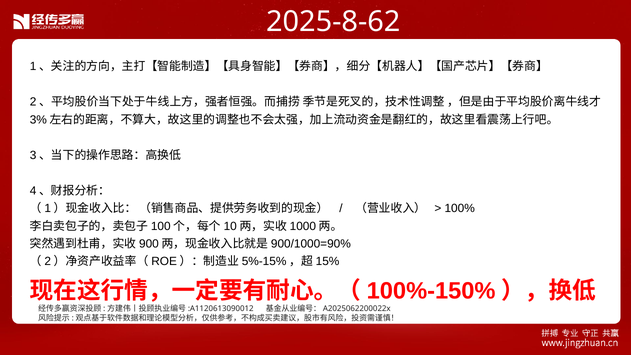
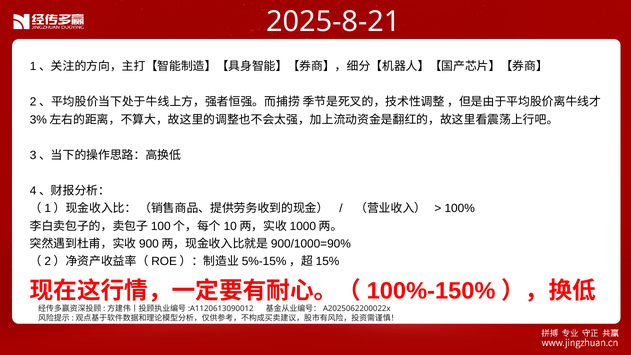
2025-8-62: 2025-8-62 -> 2025-8-21 (333, 22)
